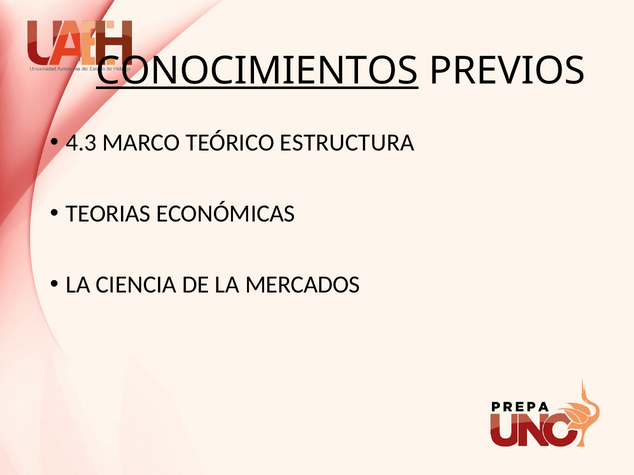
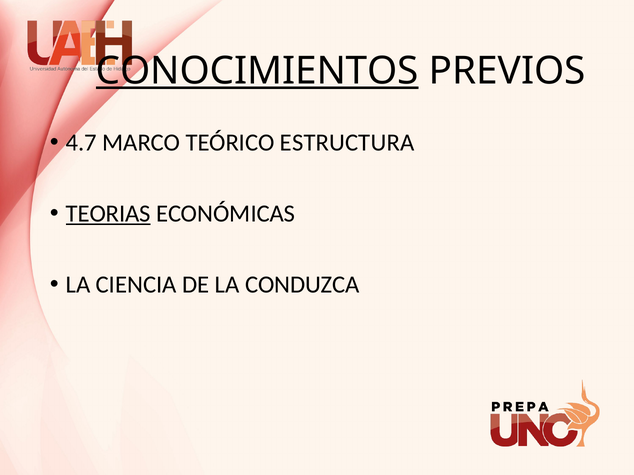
4.3: 4.3 -> 4.7 (81, 143)
TEORIAS underline: none -> present (108, 214)
MERCADOS: MERCADOS -> CONDUZCA (302, 285)
